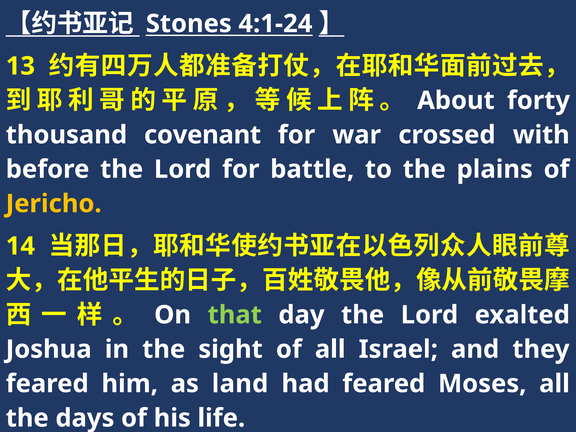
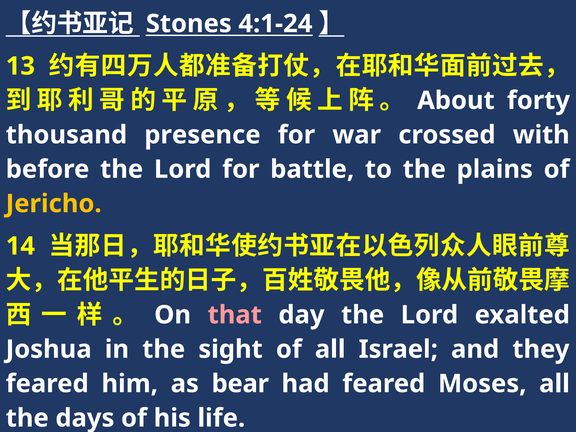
covenant: covenant -> presence (202, 135)
that colour: light green -> pink (235, 315)
land: land -> bear (240, 384)
